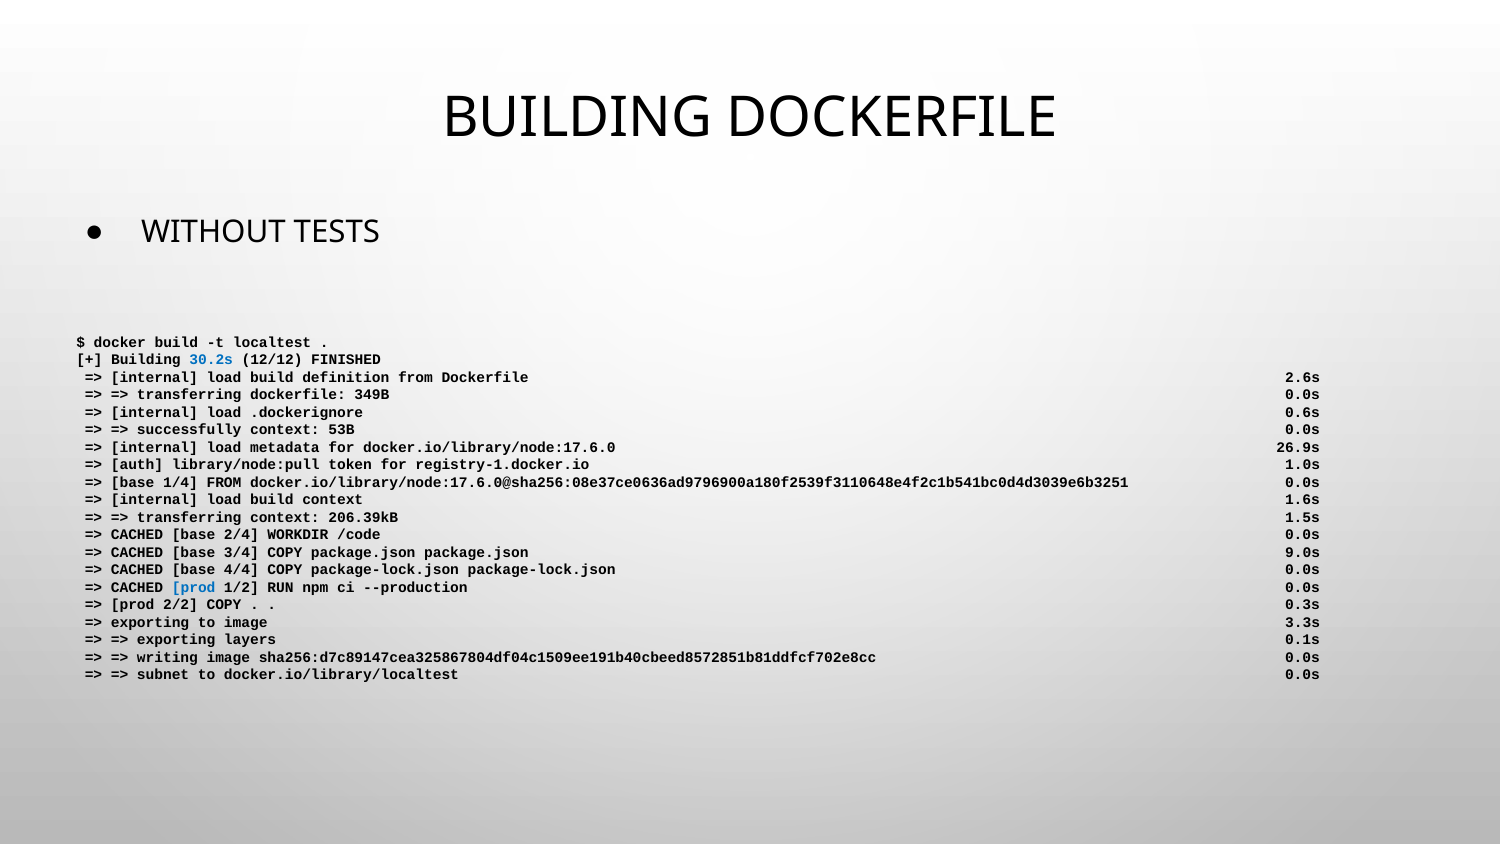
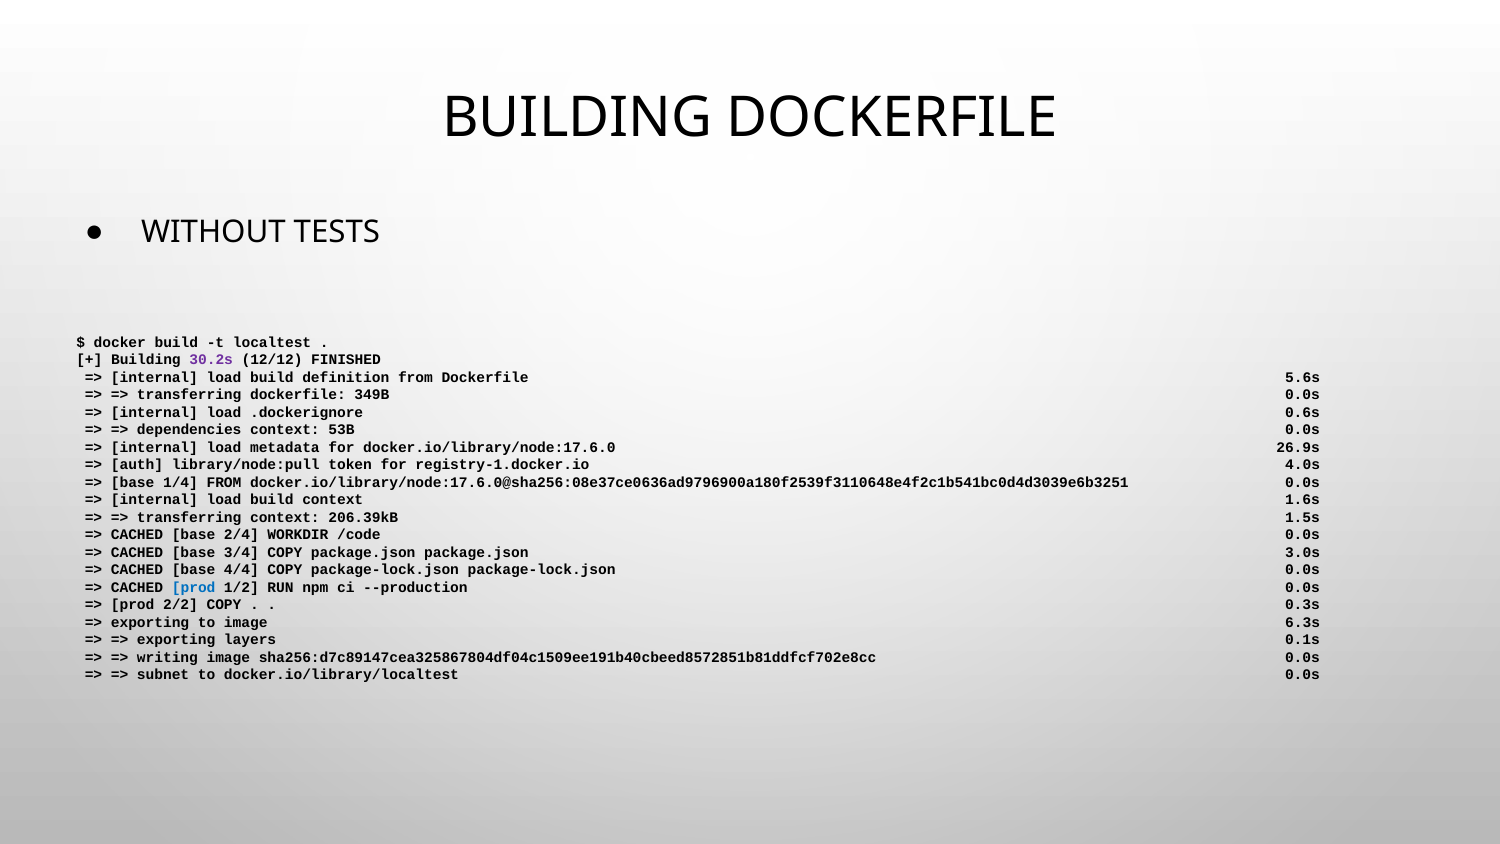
30.2s colour: blue -> purple (211, 360)
2.6s: 2.6s -> 5.6s (1303, 377)
successfully: successfully -> dependencies (189, 430)
1.0s: 1.0s -> 4.0s (1303, 465)
9.0s: 9.0s -> 3.0s (1303, 552)
3.3s: 3.3s -> 6.3s (1303, 622)
